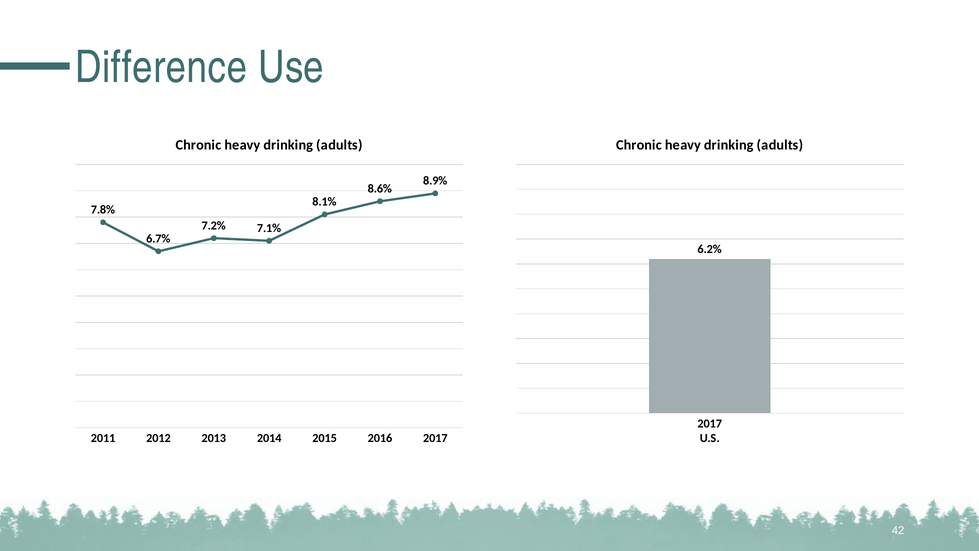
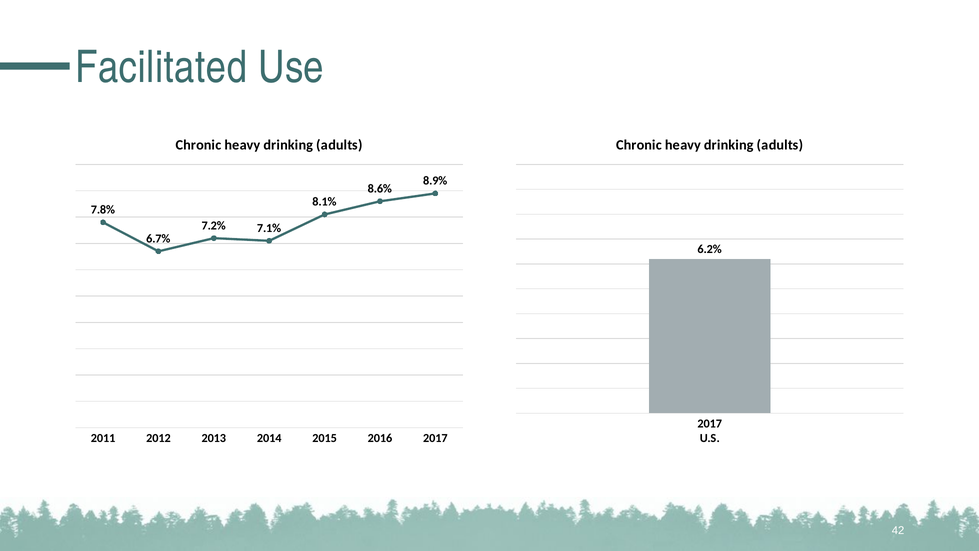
Difference: Difference -> Facilitated (161, 68)
